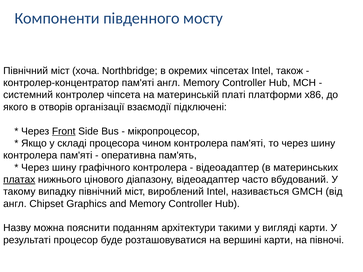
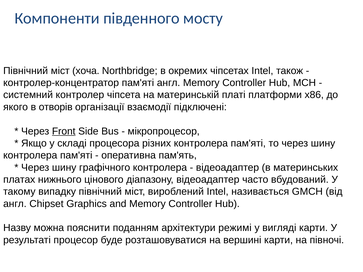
чином: чином -> різних (157, 143)
платах underline: present -> none (19, 180)
такими: такими -> режимі (235, 228)
